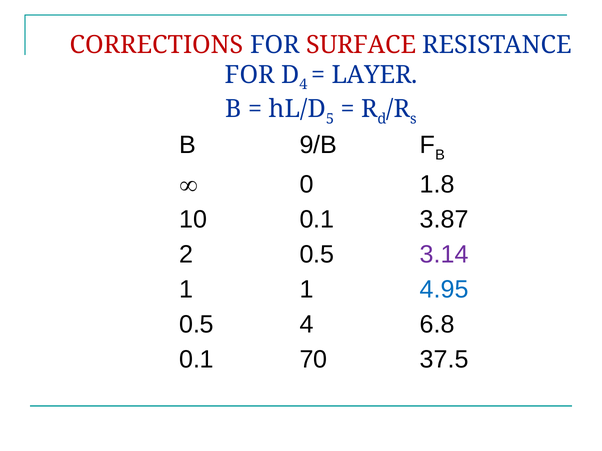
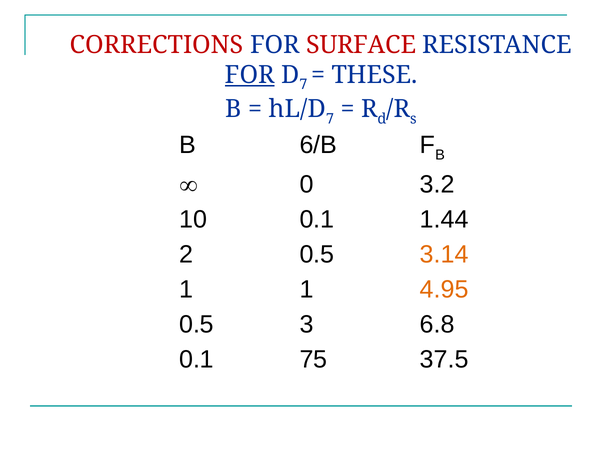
FOR underline: none -> present (250, 75)
4: 4 -> 7 (303, 85)
LAYER: LAYER -> THESE (375, 75)
5: 5 -> 7 (330, 119)
9/B: 9/B -> 6/B (318, 145)
1.8: 1.8 -> 3.2 (437, 184)
3.87: 3.87 -> 1.44 (444, 220)
3.14 colour: purple -> orange (444, 255)
4.95 colour: blue -> orange (444, 290)
0.5 4: 4 -> 3 (306, 325)
70: 70 -> 75 (313, 360)
